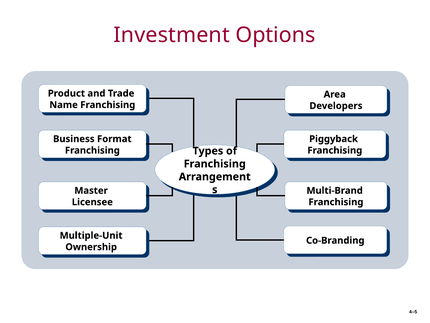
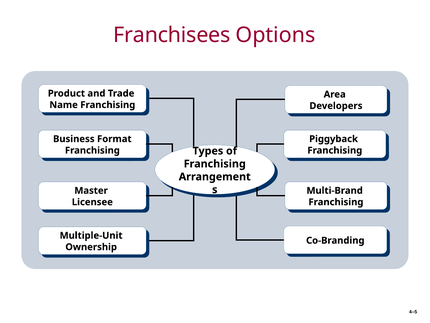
Investment: Investment -> Franchisees (172, 35)
